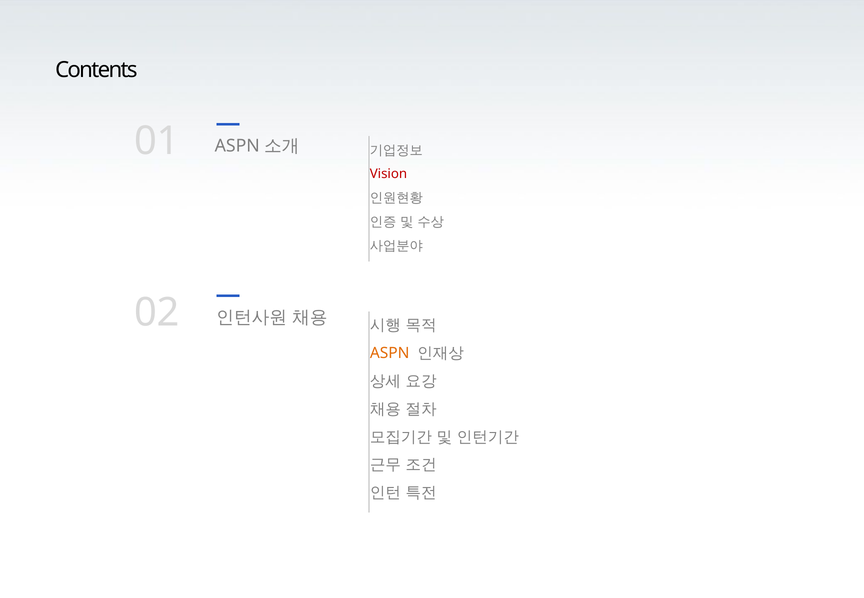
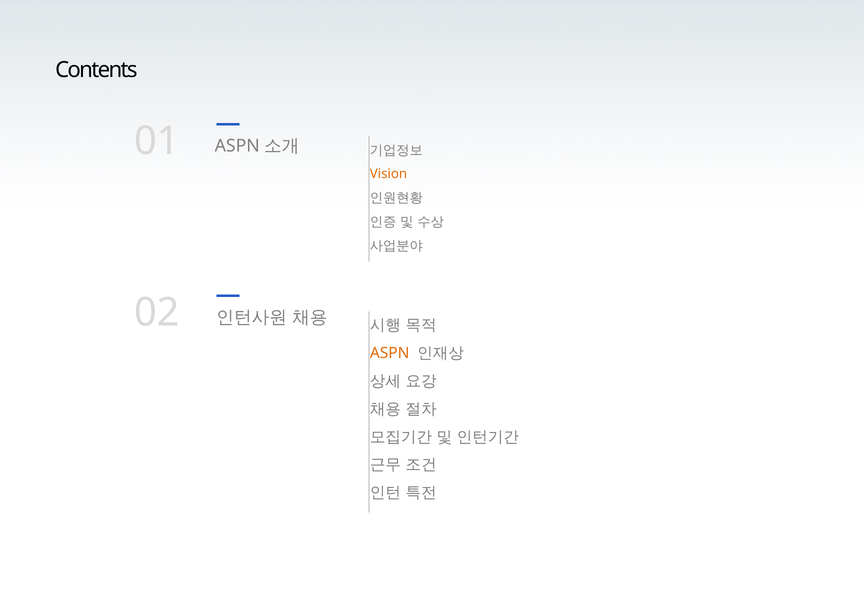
Vision colour: red -> orange (388, 174)
